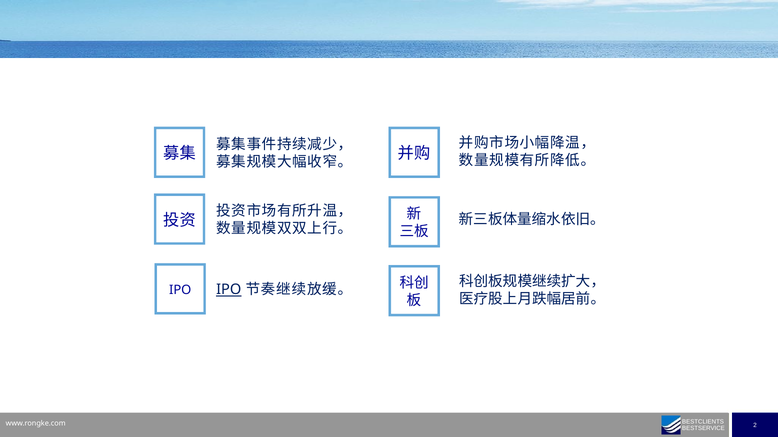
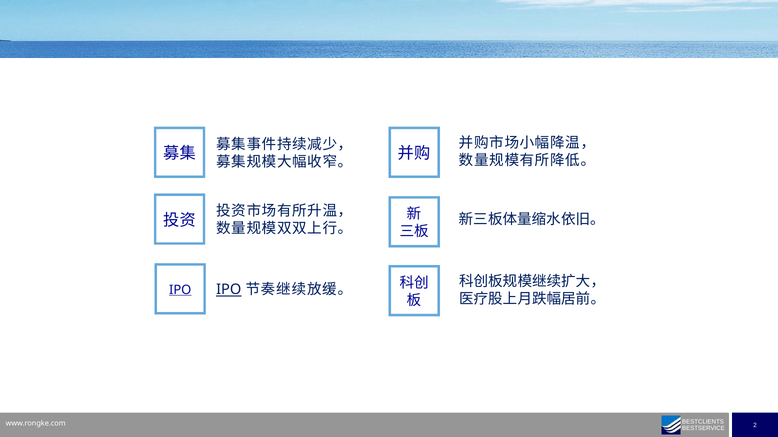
IPO underline: none -> present (180, 290)
